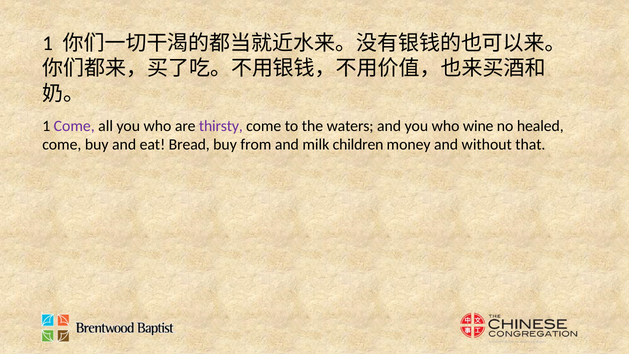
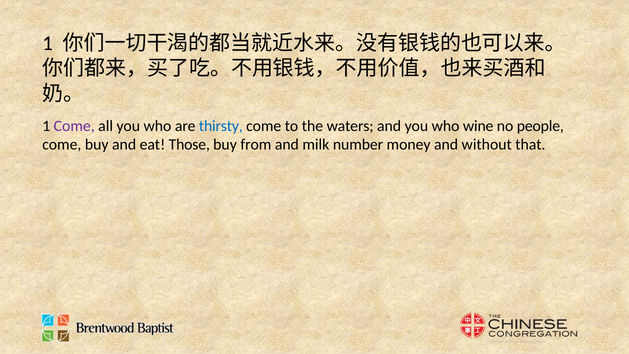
thirsty colour: purple -> blue (221, 126)
healed: healed -> people (540, 126)
Bread: Bread -> Those (189, 145)
children: children -> number (358, 145)
